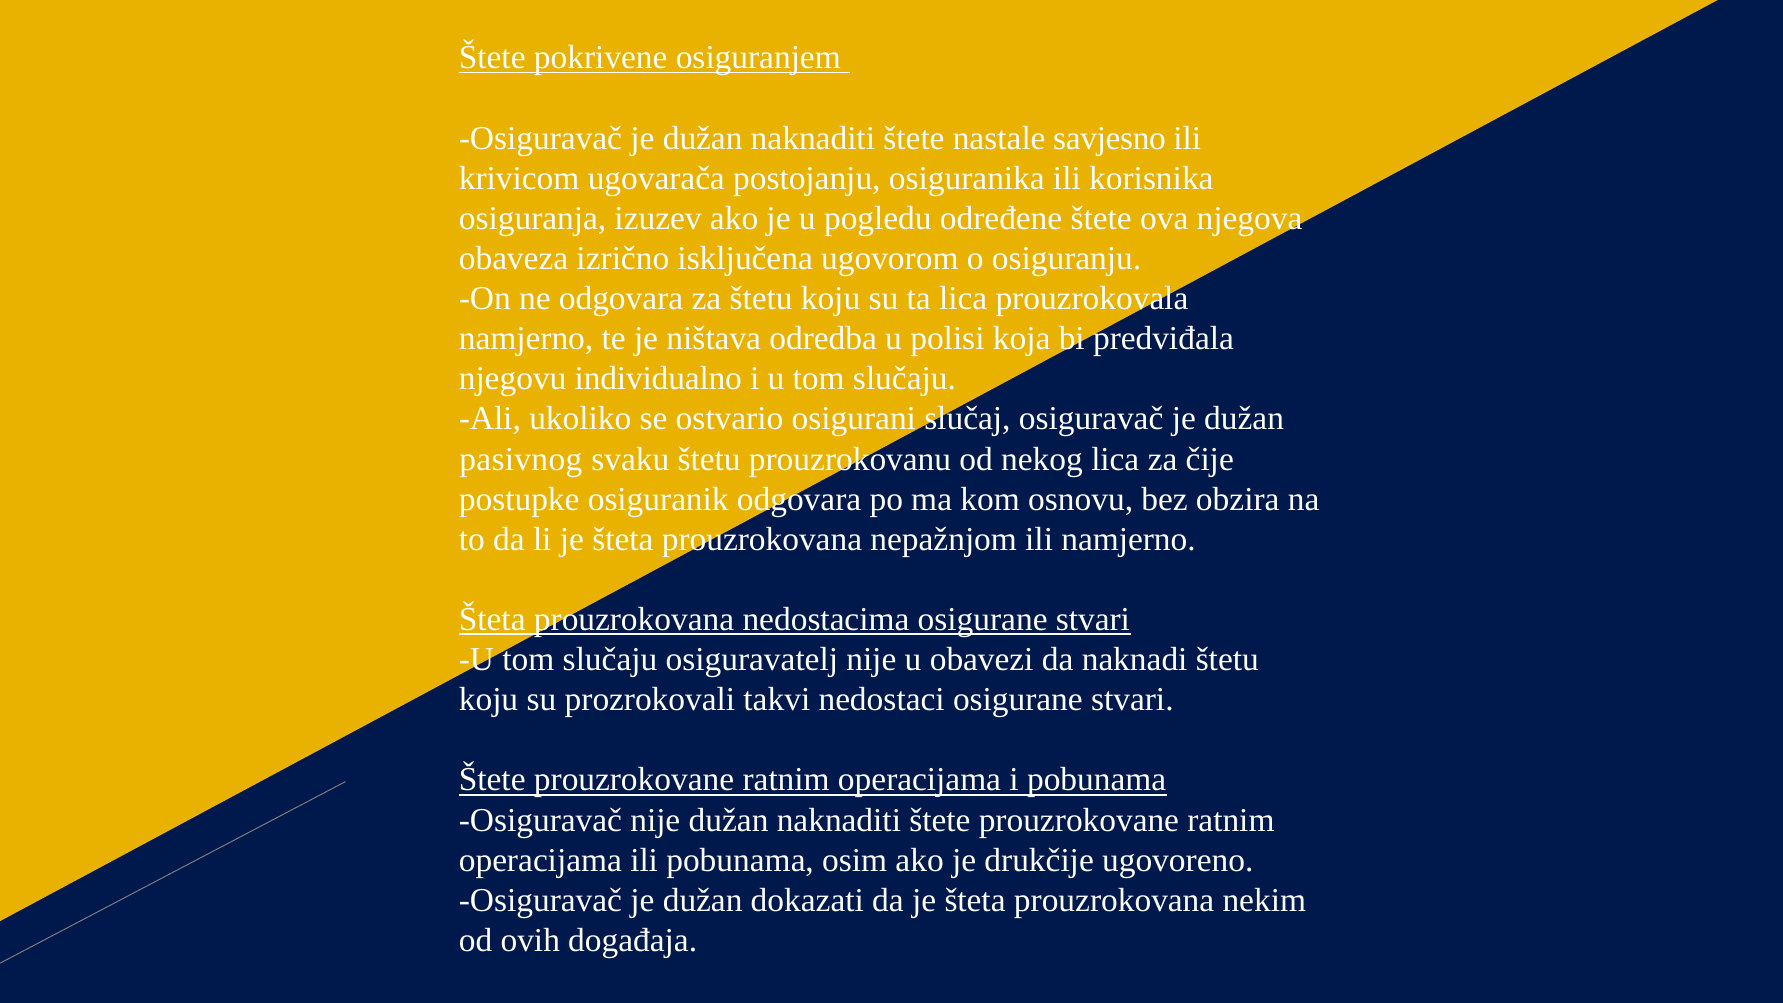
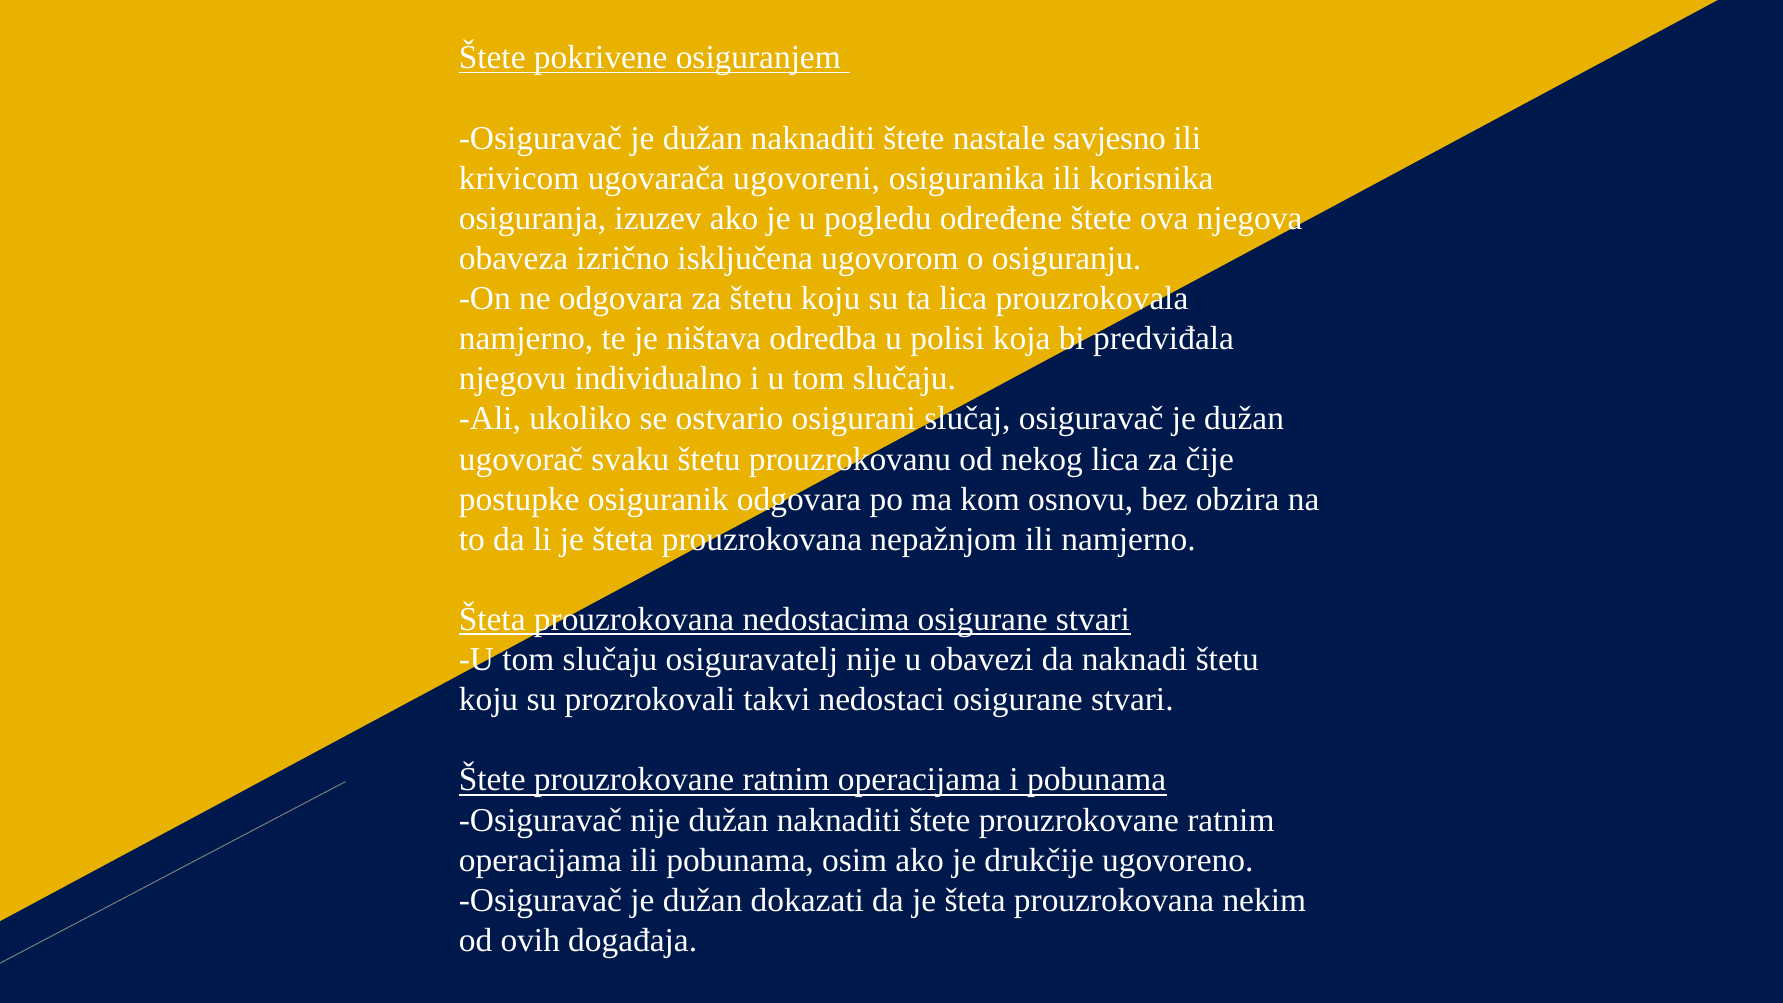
postojanju: postojanju -> ugovoreni (807, 178)
pasivnog: pasivnog -> ugovorač (521, 459)
